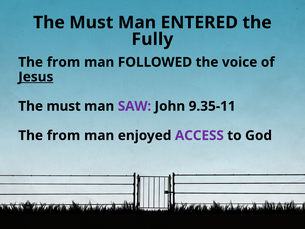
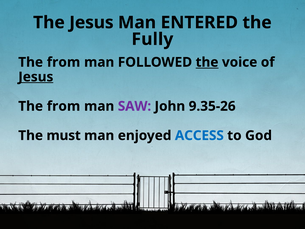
Must: Must -> Jesus (91, 22)
the underline: none -> present (207, 62)
must: must -> from (64, 106)
9.35-11: 9.35-11 -> 9.35-26 (212, 106)
from: from -> must (64, 135)
ACCESS colour: purple -> blue (199, 135)
